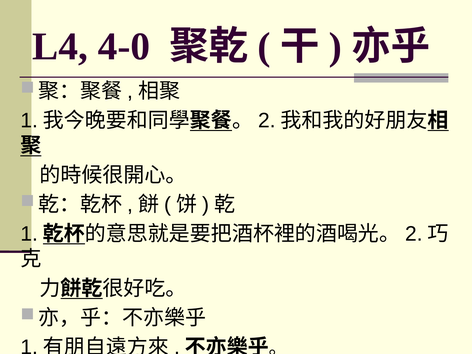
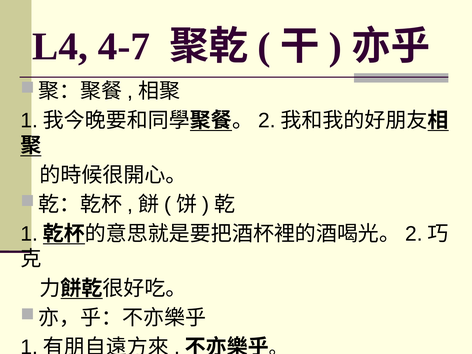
4-0: 4-0 -> 4-7 (124, 47)
